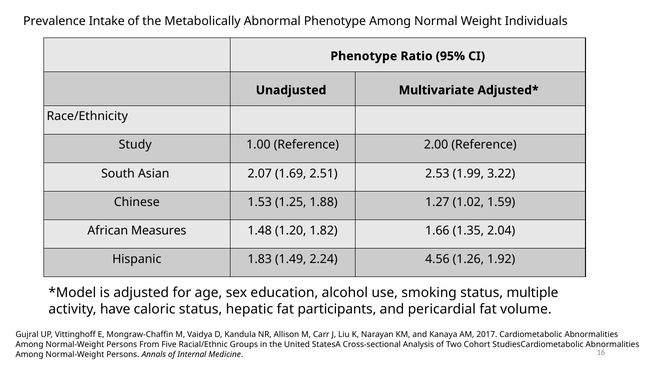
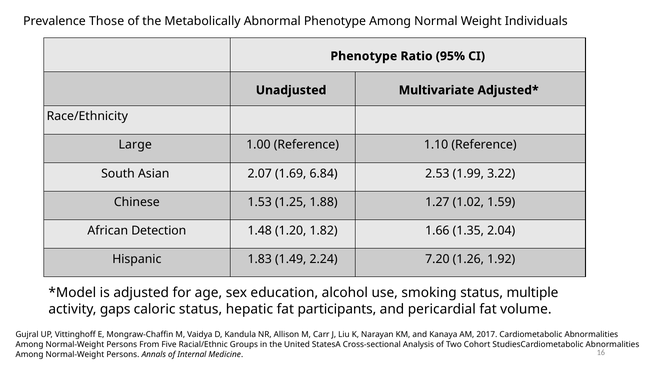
Intake: Intake -> Those (107, 21)
Study: Study -> Large (135, 145)
2.00: 2.00 -> 1.10 (436, 145)
2.51: 2.51 -> 6.84 (324, 173)
Measures: Measures -> Detection (159, 230)
4.56: 4.56 -> 7.20 (437, 259)
have: have -> gaps (115, 309)
